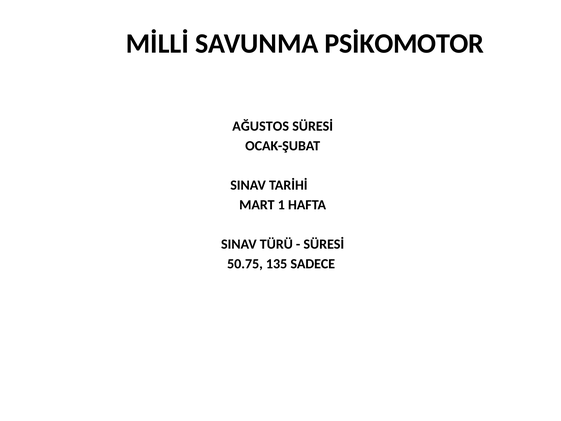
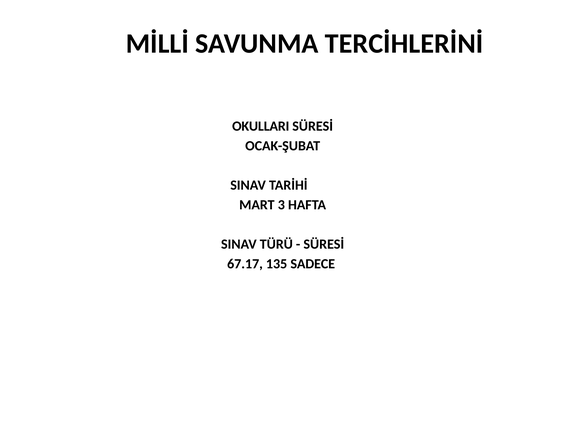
PSİKOMOTOR: PSİKOMOTOR -> TERCİHLERİNİ (404, 43)
AĞUSTOS: AĞUSTOS -> OKULLARI (261, 126)
1: 1 -> 3 (281, 205)
50.75: 50.75 -> 67.17 (245, 264)
